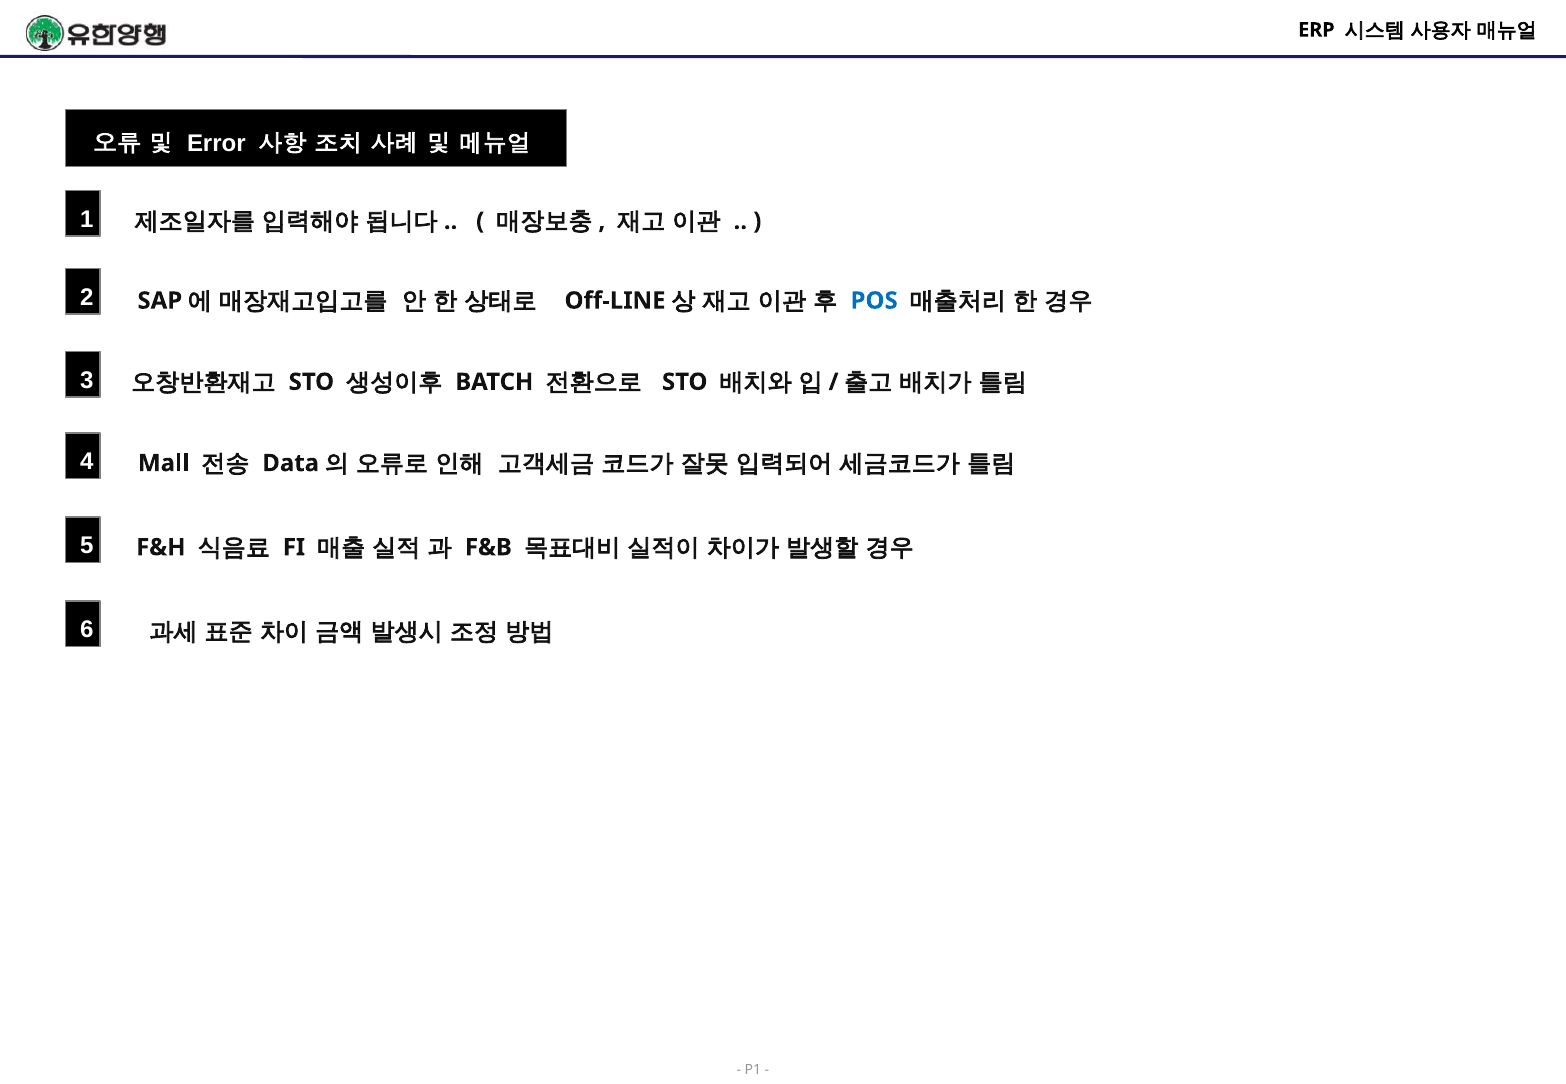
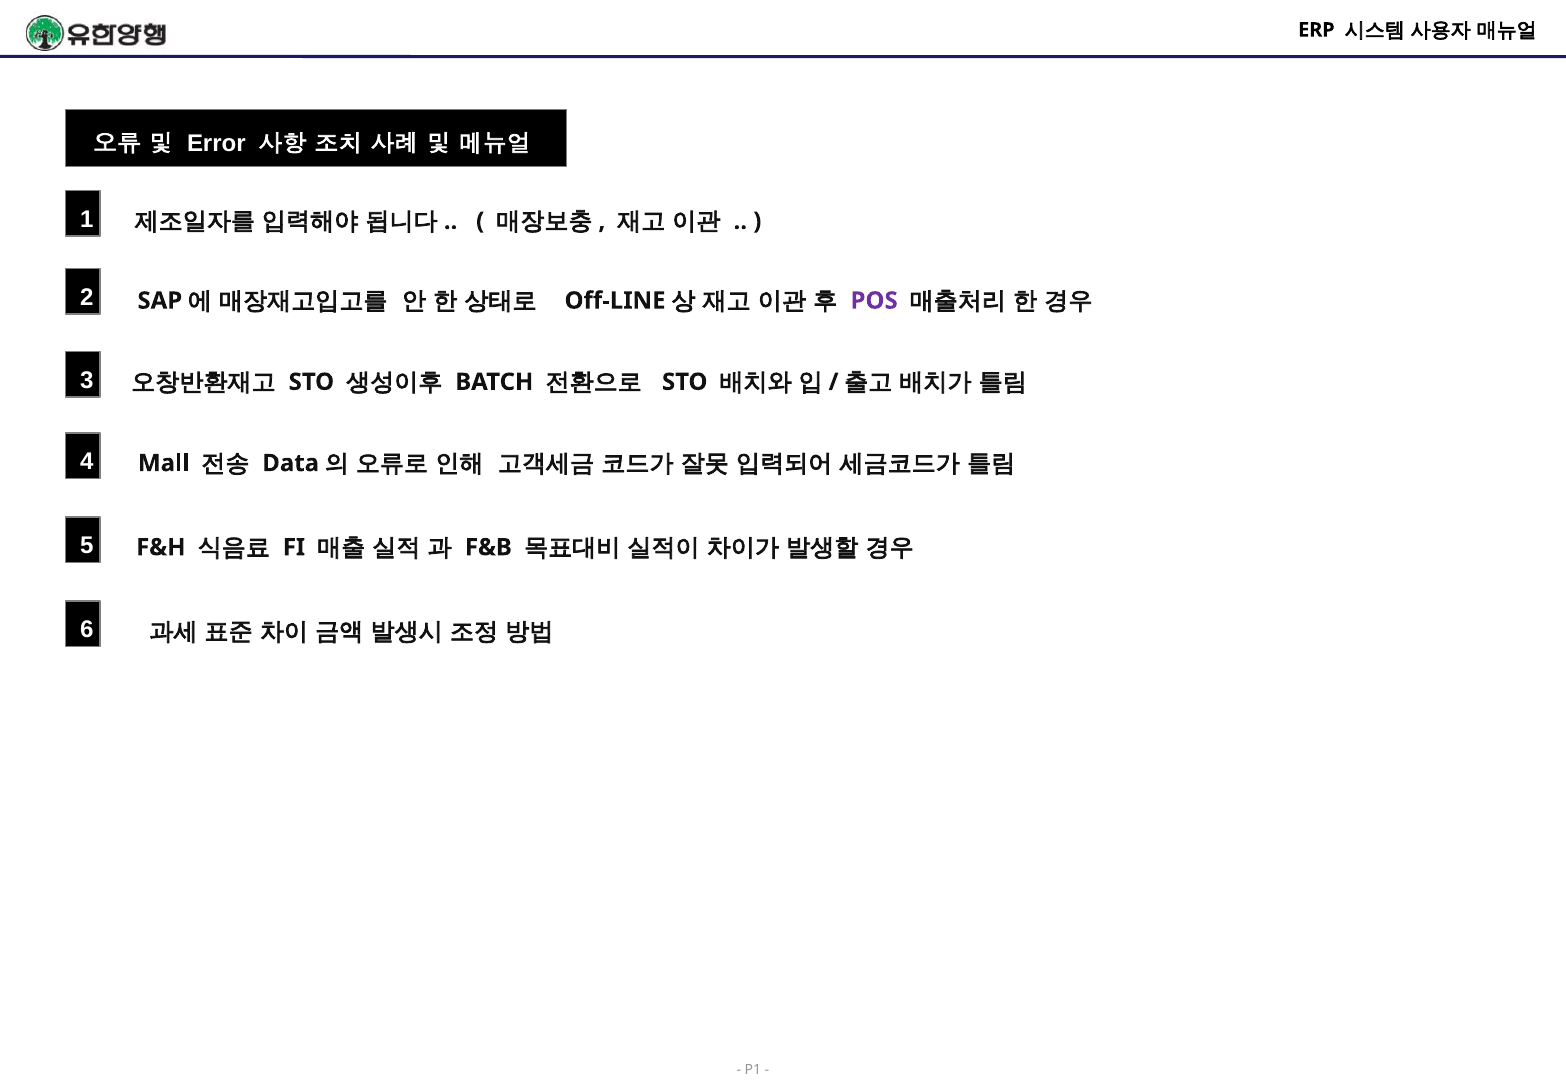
POS colour: blue -> purple (874, 301)
